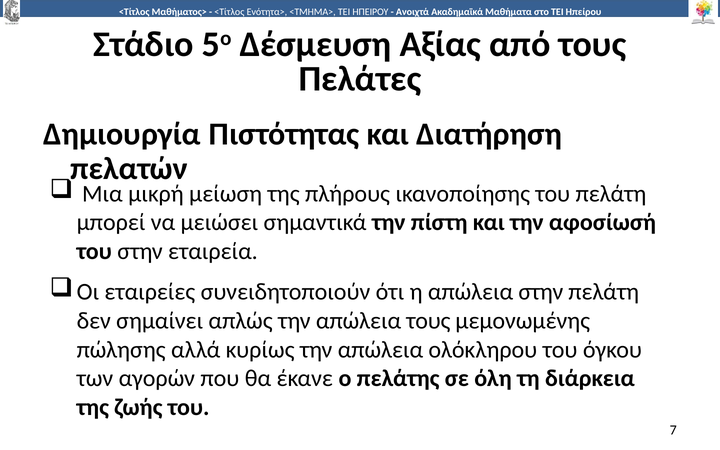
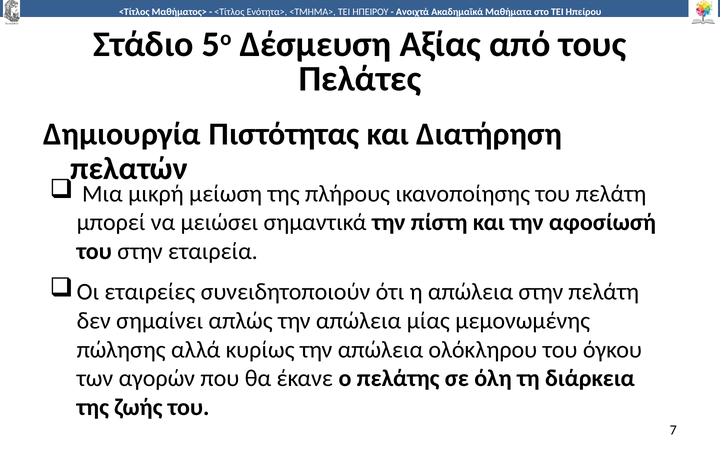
απώλεια τους: τους -> μίας (428, 321)
